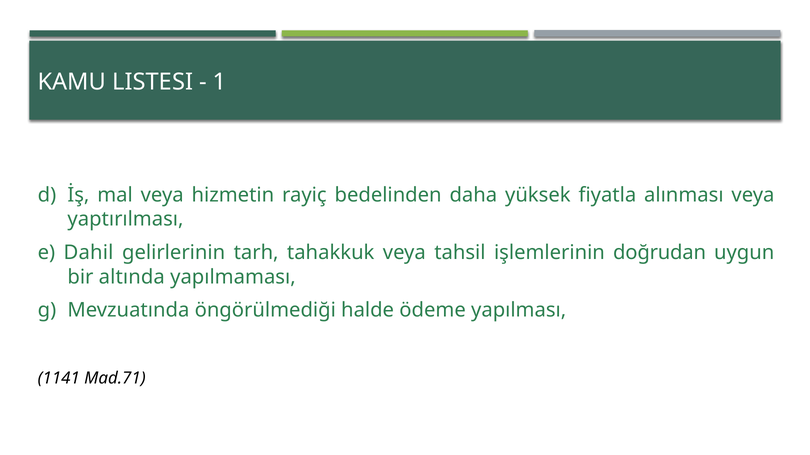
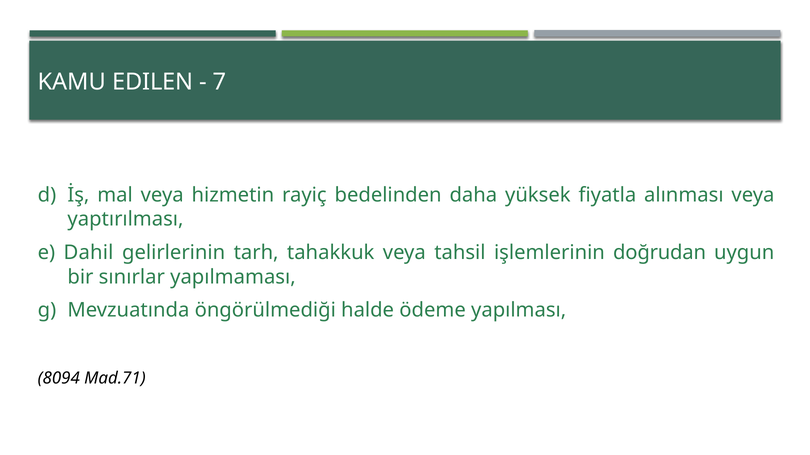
LISTESI: LISTESI -> EDILEN (153, 82)
1: 1 -> 7 (220, 82)
altında: altında -> sınırlar (132, 277)
1141: 1141 -> 8094 (59, 379)
